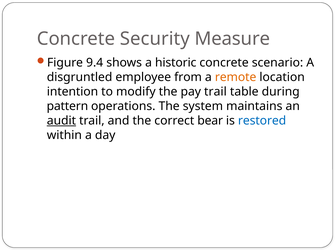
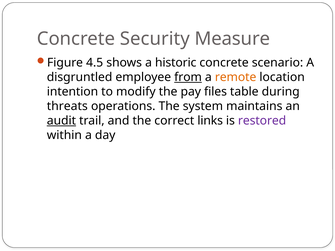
9.4: 9.4 -> 4.5 (95, 63)
from underline: none -> present (188, 77)
pay trail: trail -> files (216, 92)
pattern: pattern -> threats (67, 106)
bear: bear -> links (210, 121)
restored colour: blue -> purple (262, 121)
